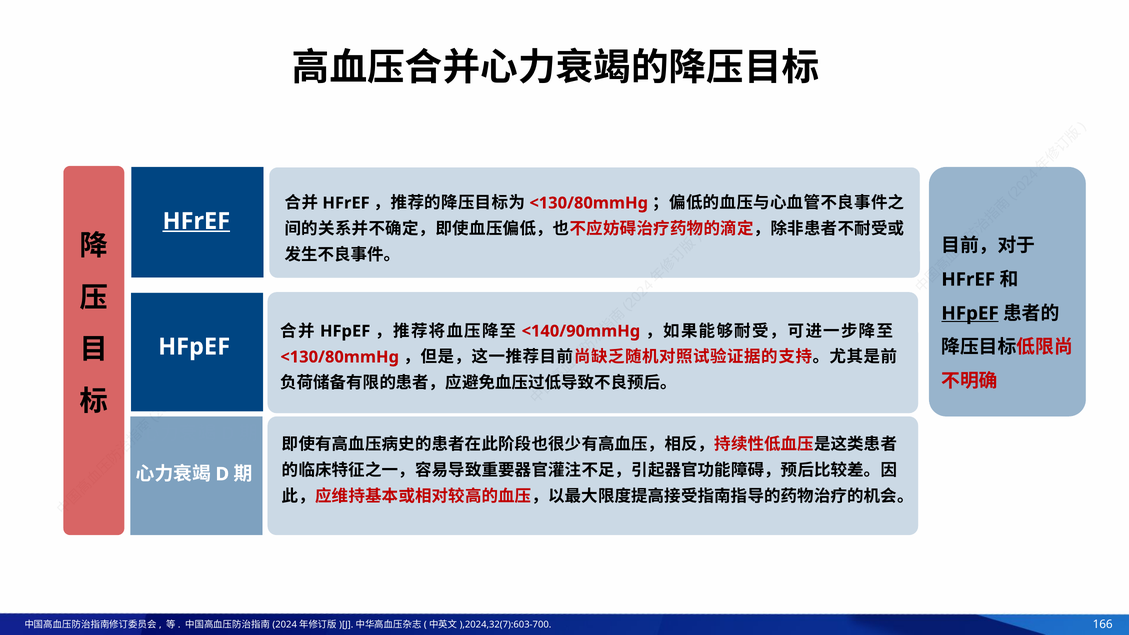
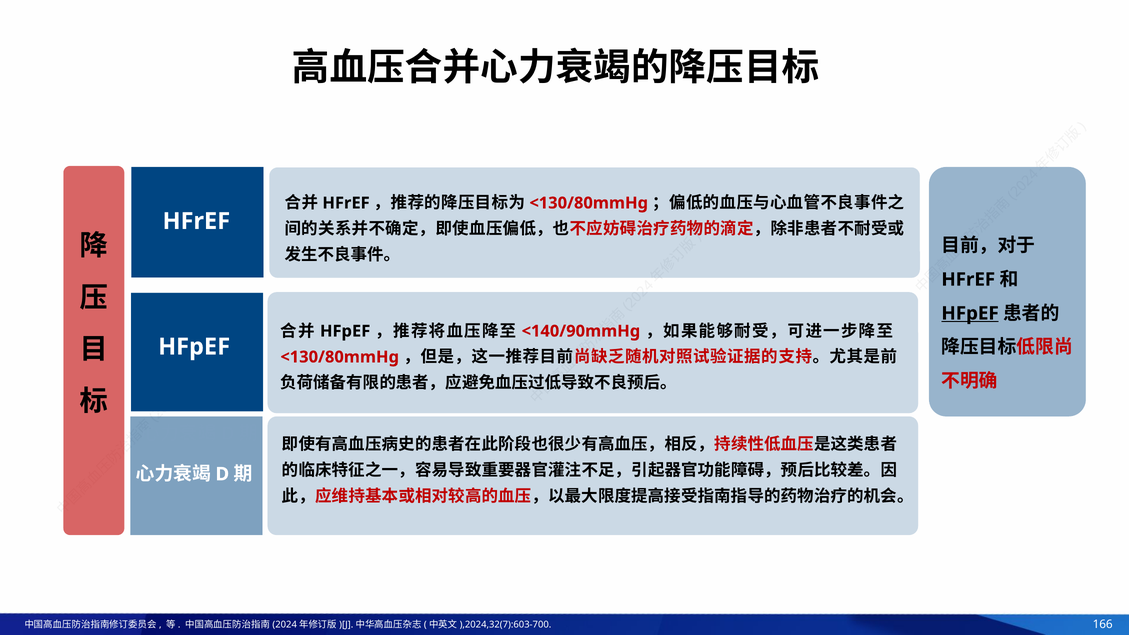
HFrEF underline: present -> none (196, 221)
